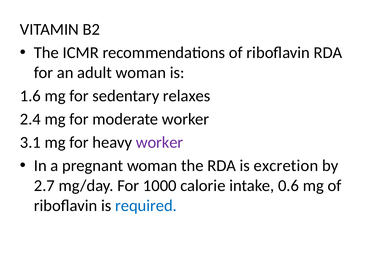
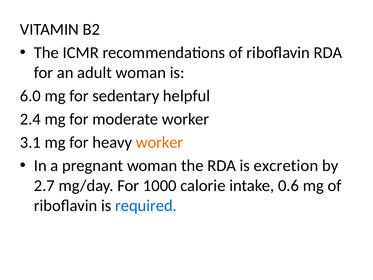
1.6: 1.6 -> 6.0 (30, 96)
relaxes: relaxes -> helpful (187, 96)
worker colour: purple -> orange (160, 142)
